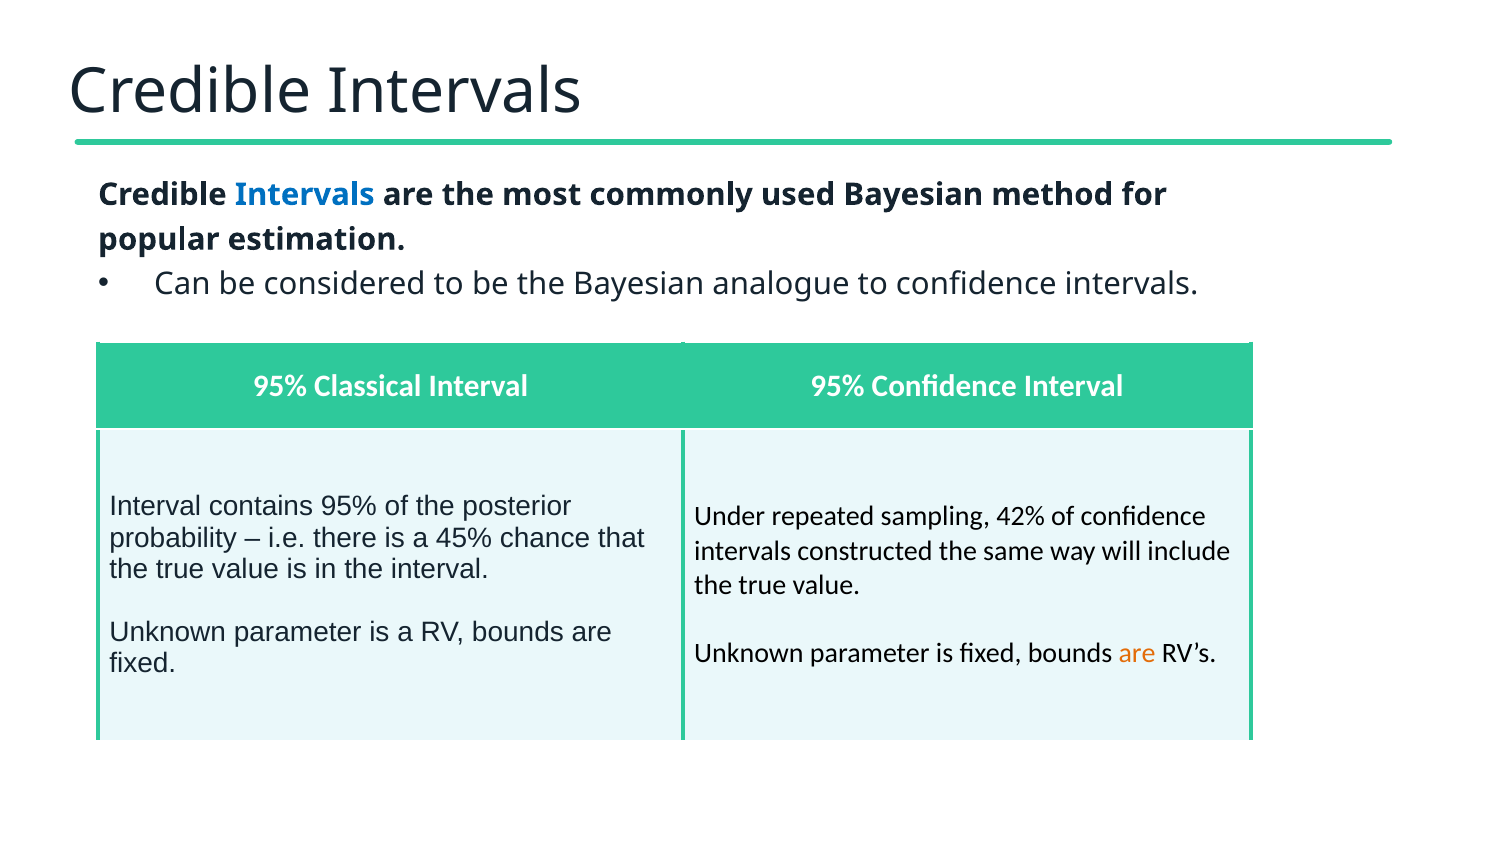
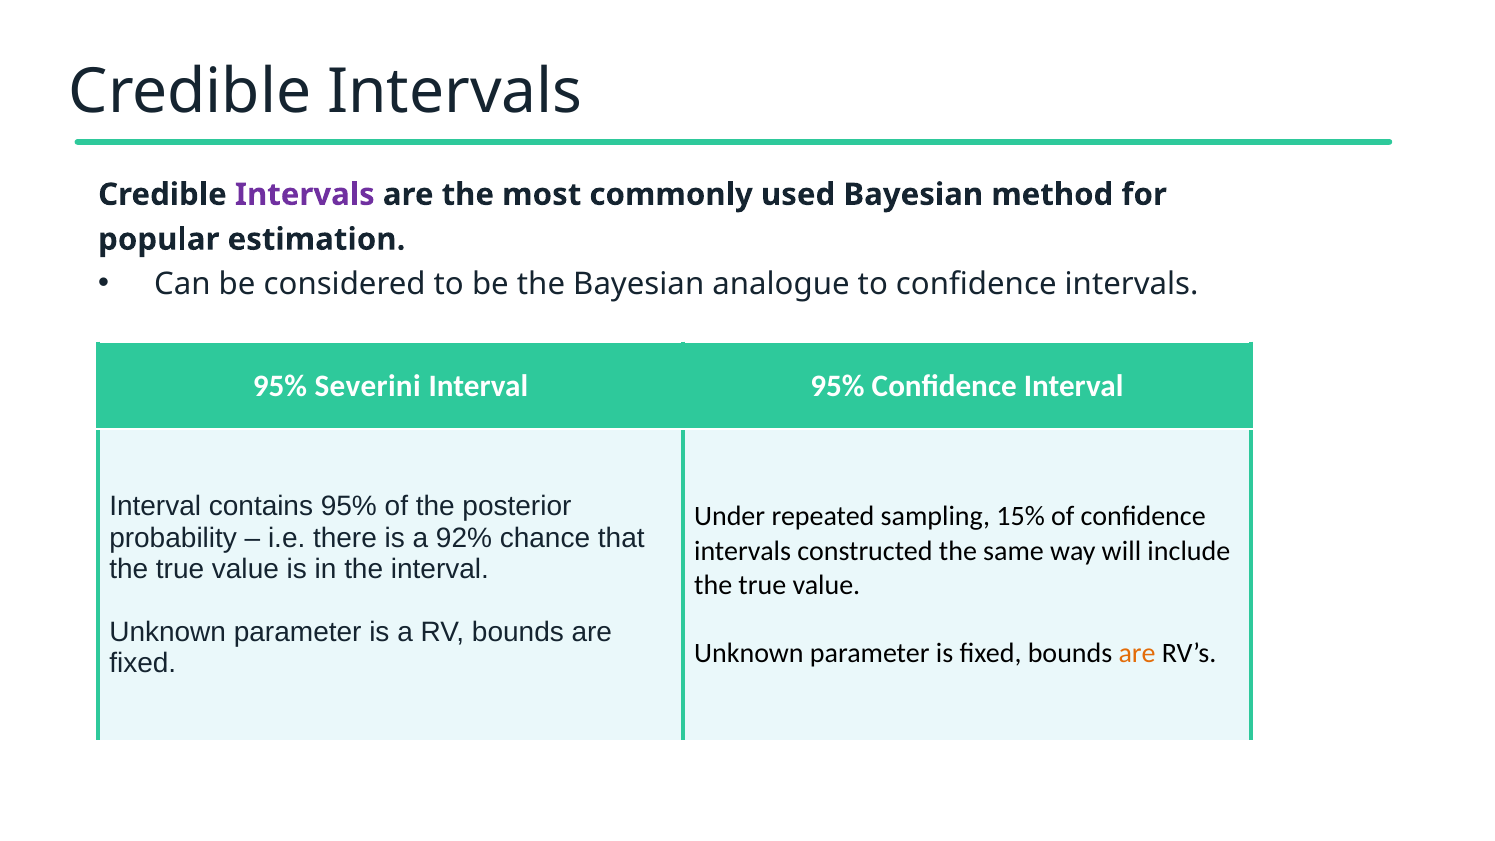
Intervals colour: blue -> purple (305, 195)
Classical: Classical -> Severini (368, 386)
42%: 42% -> 15% (1021, 517)
45%: 45% -> 92% (464, 538)
